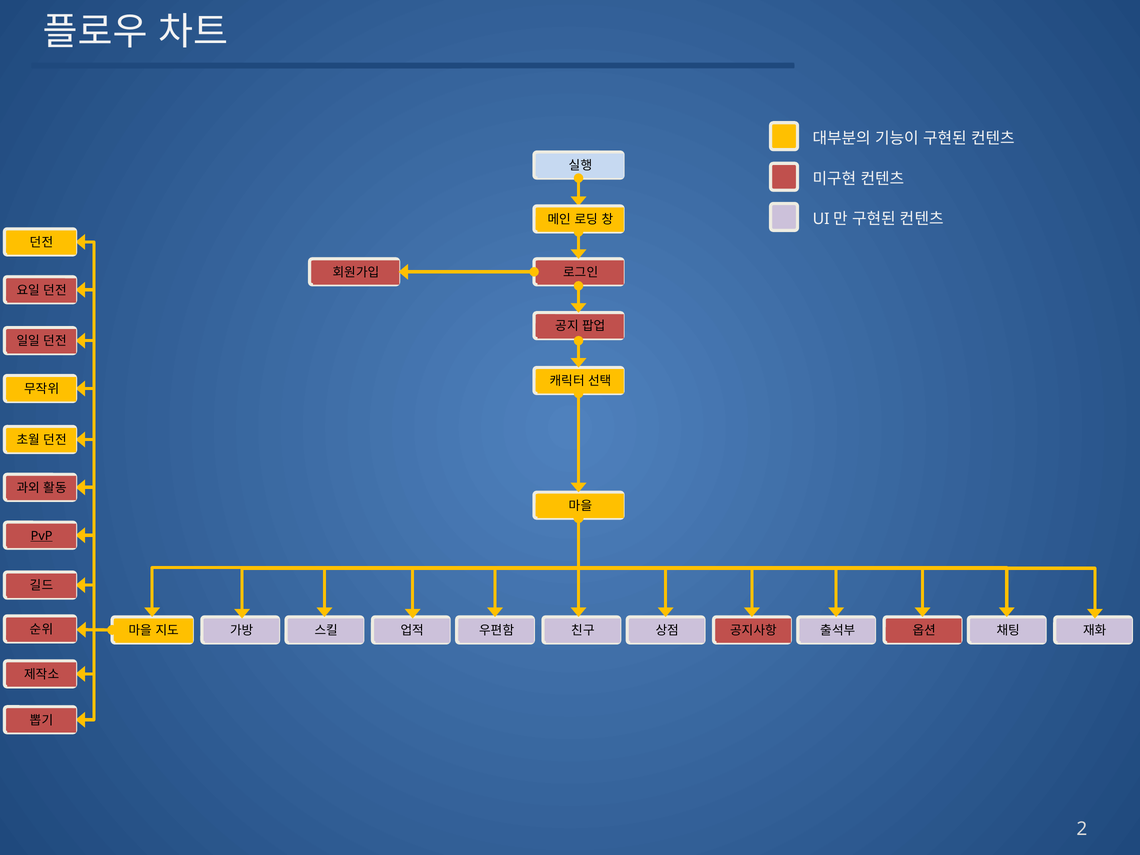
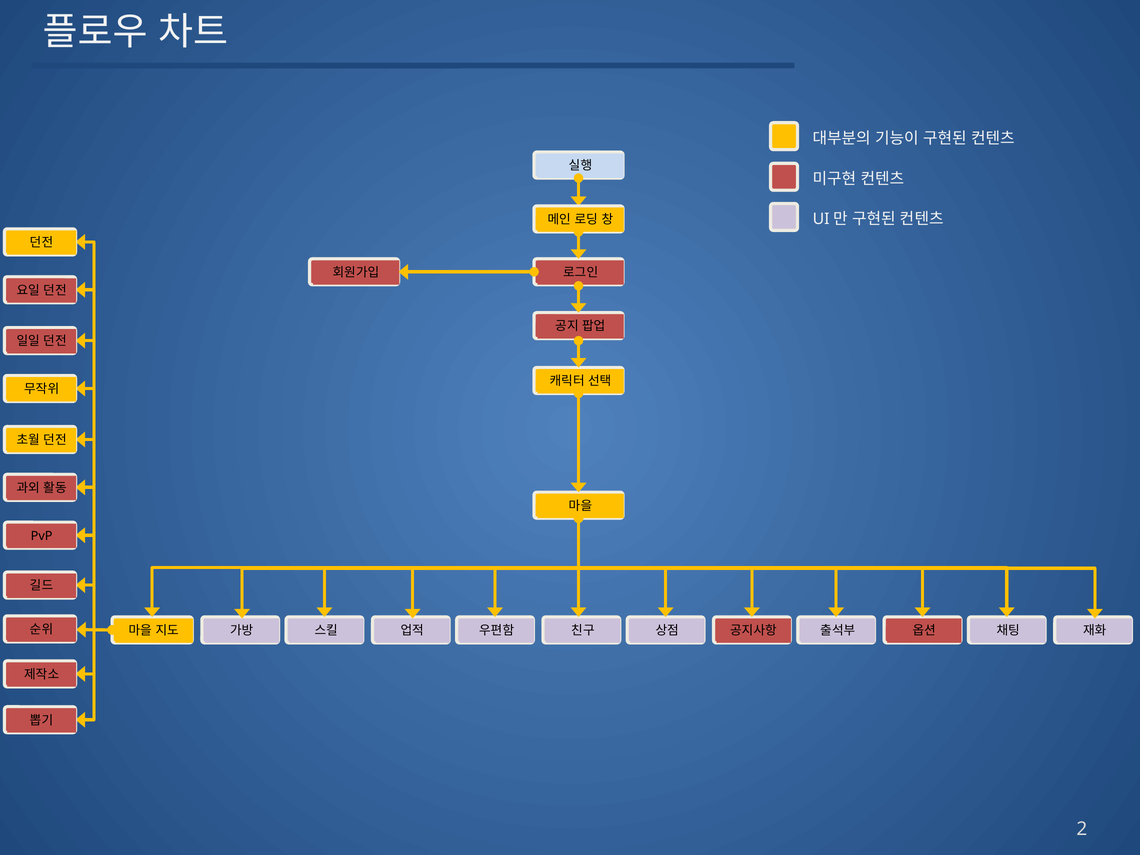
PvP underline: present -> none (42, 536)
